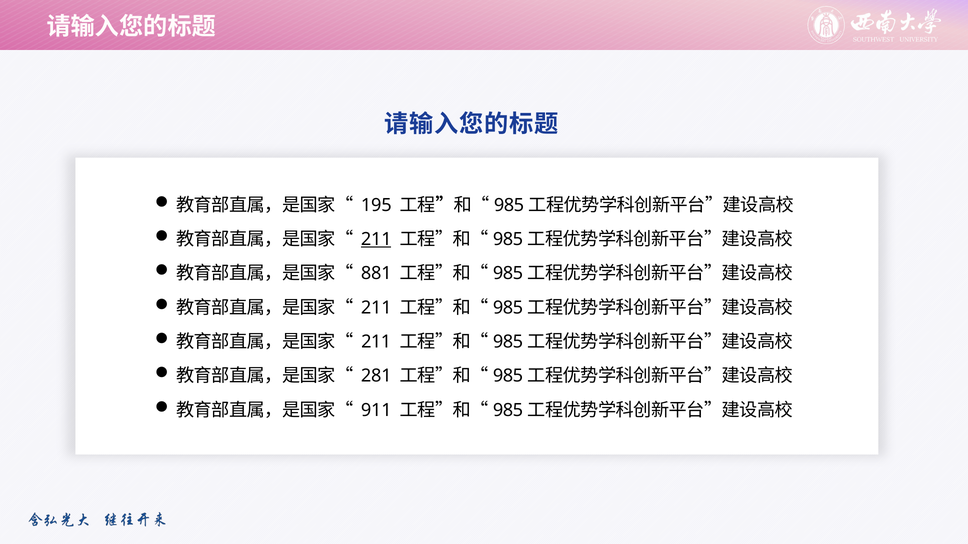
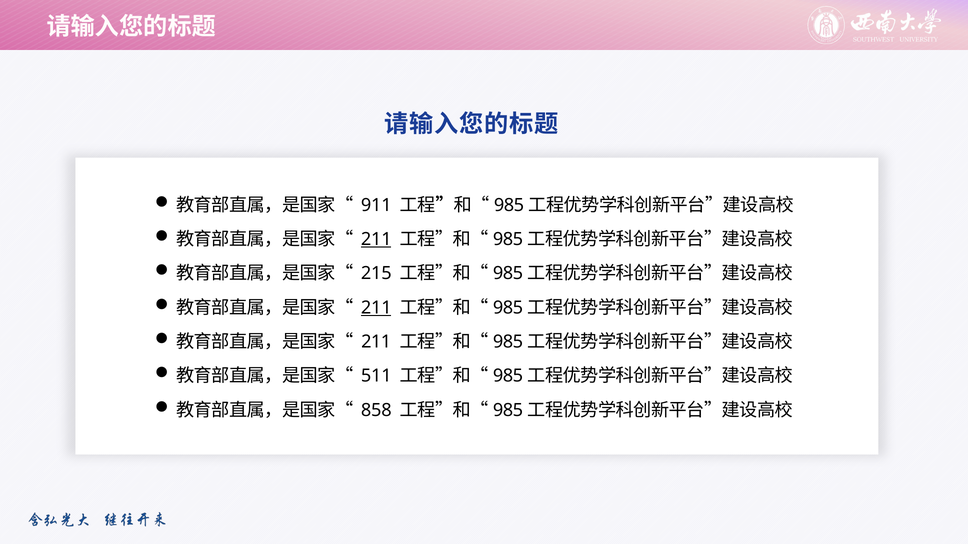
195: 195 -> 911 (376, 205)
881: 881 -> 215 (376, 274)
211 underline: none -> present (376, 308)
281: 281 -> 511 (376, 376)
911: 911 -> 858 (376, 410)
